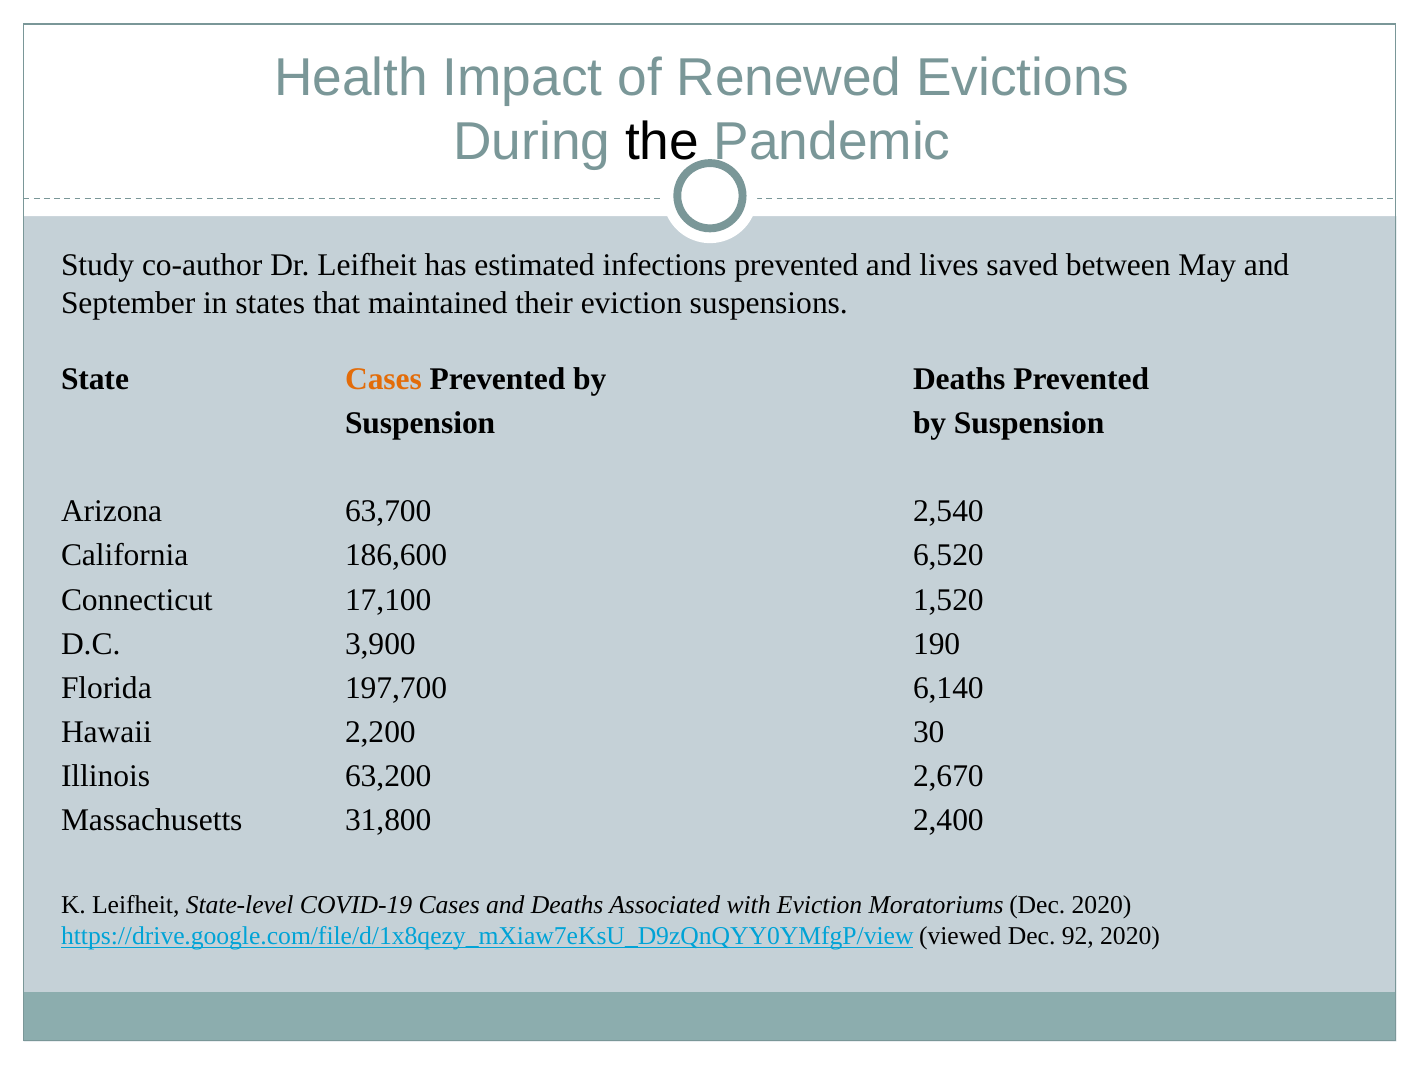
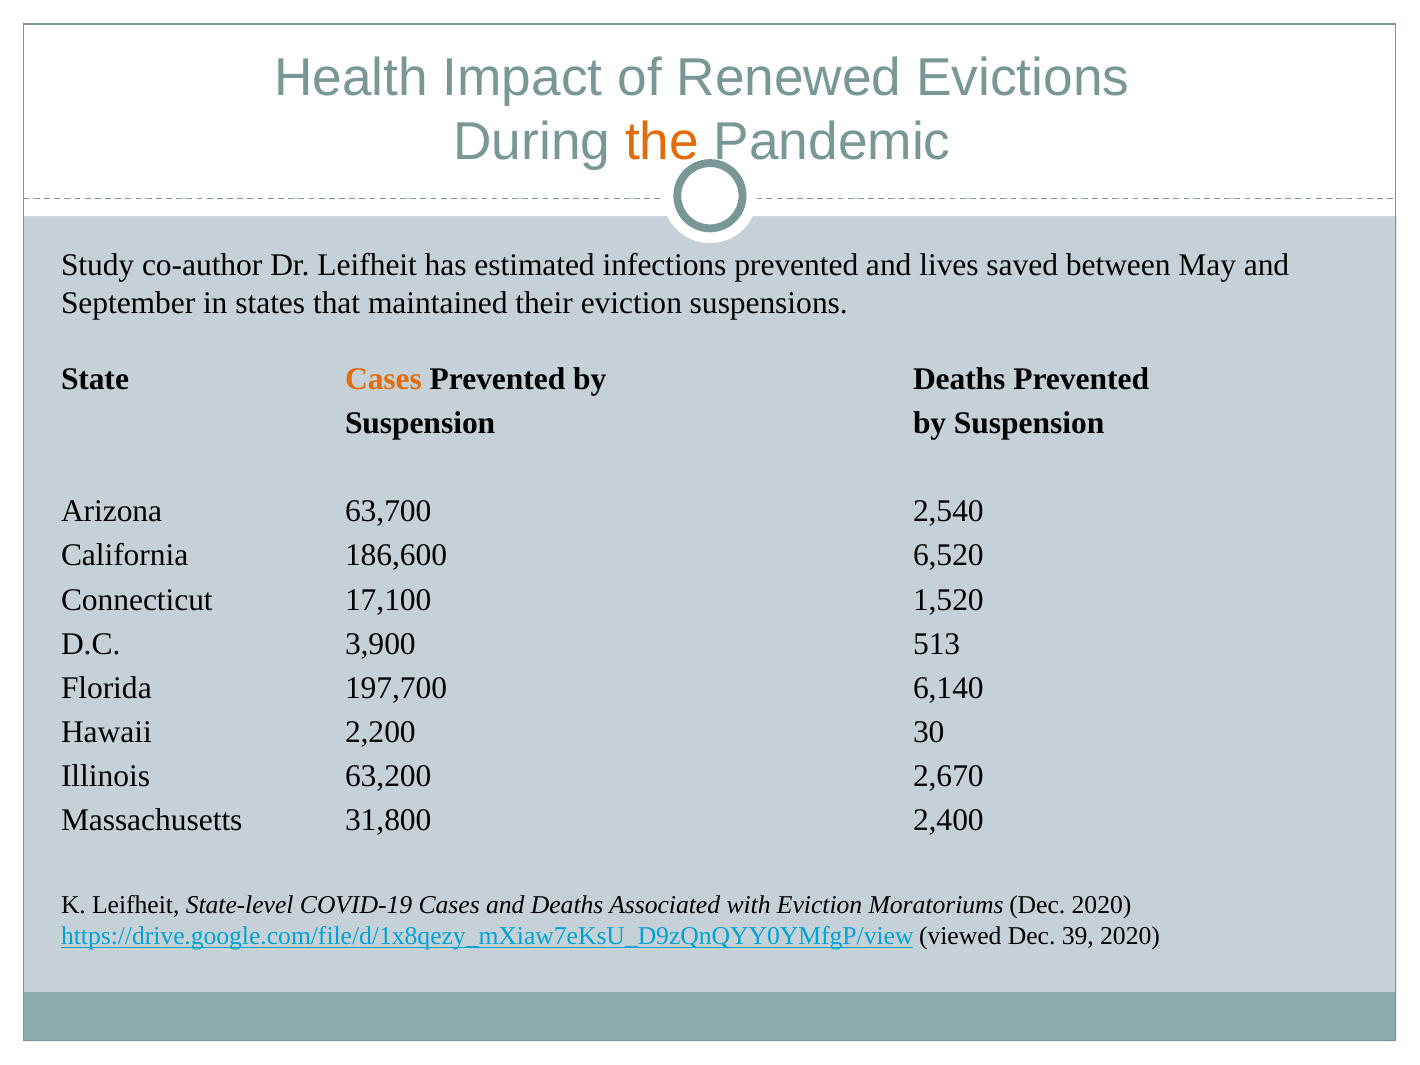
the colour: black -> orange (662, 142)
190: 190 -> 513 (937, 644)
92: 92 -> 39 (1078, 936)
